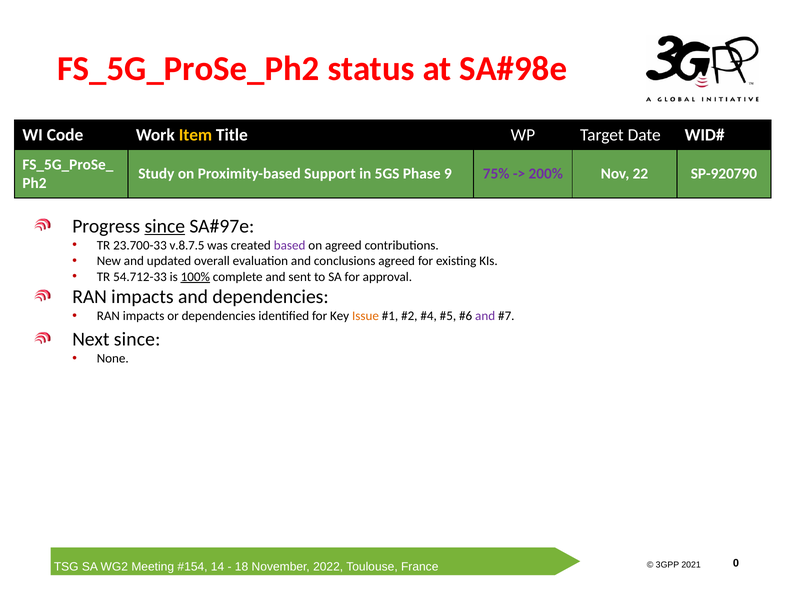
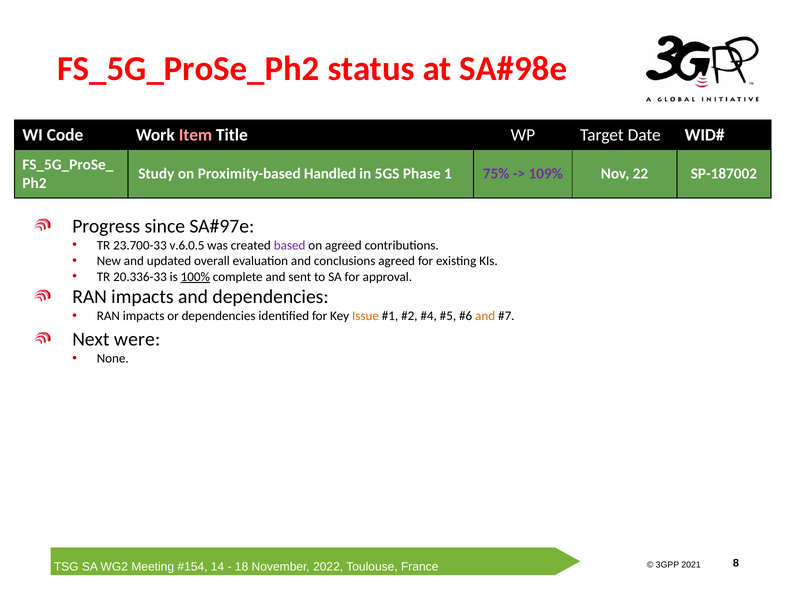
Item colour: yellow -> pink (195, 135)
Support: Support -> Handled (330, 174)
9: 9 -> 1 (448, 174)
200%: 200% -> 109% (546, 174)
SP-920790: SP-920790 -> SP-187002 (724, 174)
since underline: present -> none (165, 226)
v.8.7.5: v.8.7.5 -> v.6.0.5 (187, 245)
54.712-33: 54.712-33 -> 20.336-33 (140, 277)
and colour: purple -> orange (485, 316)
Next since: since -> were (137, 339)
0: 0 -> 8 (736, 563)
